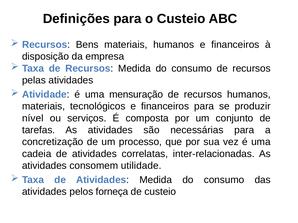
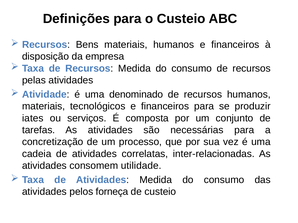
mensuração: mensuração -> denominado (136, 95)
nível: nível -> iates (33, 118)
